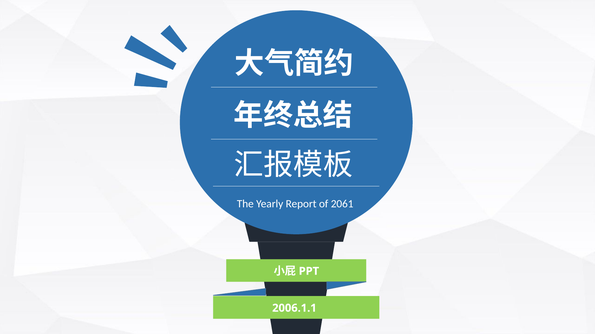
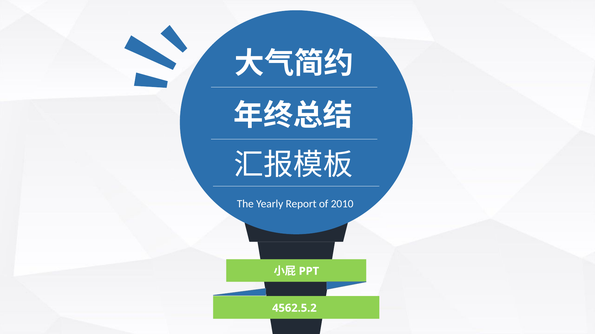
2061: 2061 -> 2010 (342, 204)
2006.1.1: 2006.1.1 -> 4562.5.2 (294, 309)
